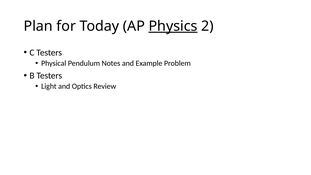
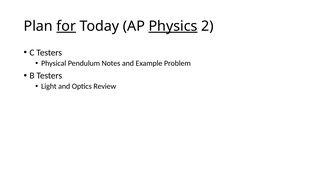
for underline: none -> present (66, 26)
